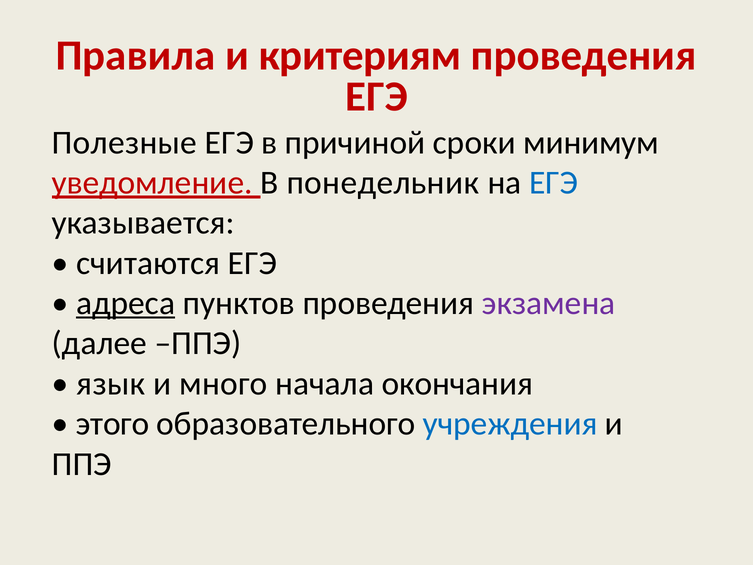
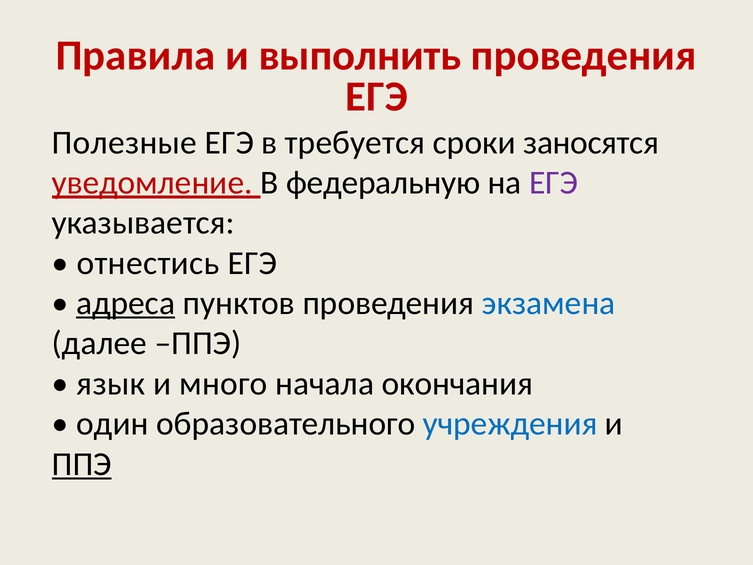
критериям: критериям -> выполнить (360, 56)
причиной: причиной -> требуется (355, 142)
минимум: минимум -> заносятся (591, 142)
понедельник: понедельник -> федеральную (383, 183)
ЕГЭ colour: blue -> purple (554, 183)
считаются: считаются -> отнестись (148, 263)
экзамена colour: purple -> blue (549, 303)
этого: этого -> один (112, 424)
ППЭ underline: none -> present (82, 464)
